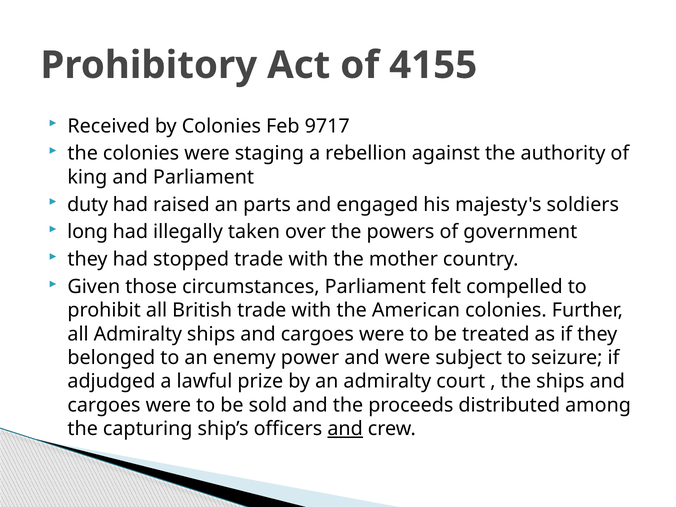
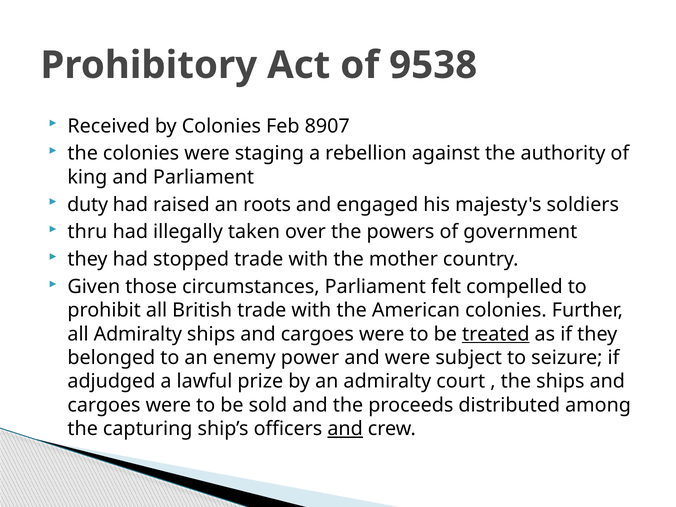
4155: 4155 -> 9538 (433, 65)
9717: 9717 -> 8907 (327, 126)
parts: parts -> roots (267, 205)
long: long -> thru (87, 232)
treated underline: none -> present (496, 334)
